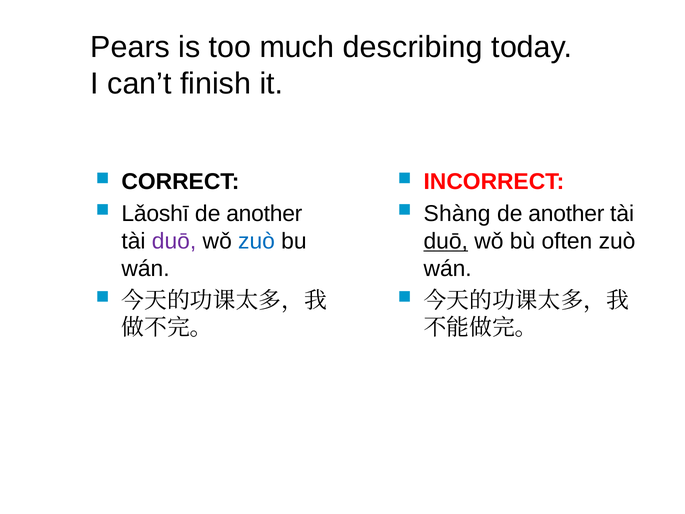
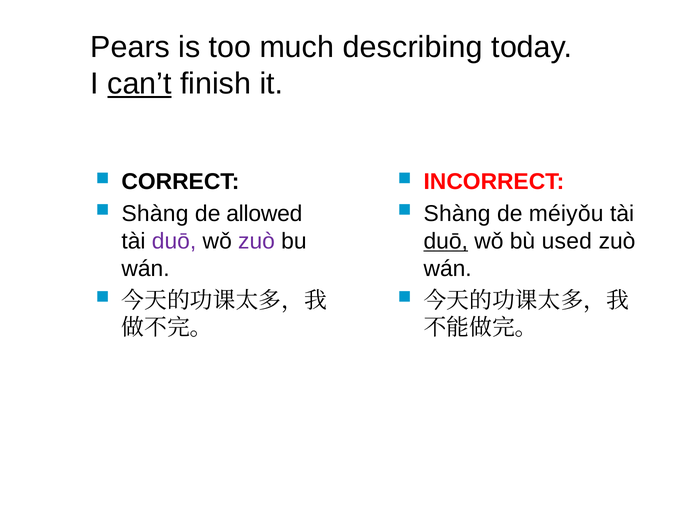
can’t underline: none -> present (139, 84)
Lǎoshī: Lǎoshī -> Shàng (155, 214)
another: another -> allowed (264, 214)
another: another -> méiyǒu (566, 214)
zuò colour: blue -> purple (257, 241)
often: often -> used (567, 241)
